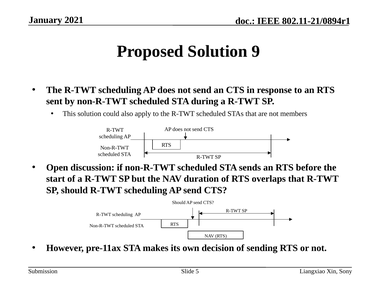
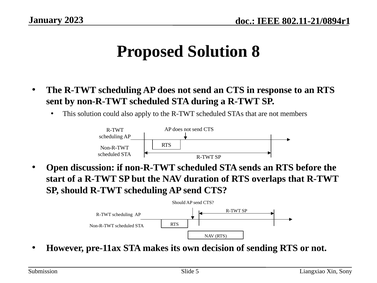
2021: 2021 -> 2023 (74, 20)
9: 9 -> 8 (256, 51)
